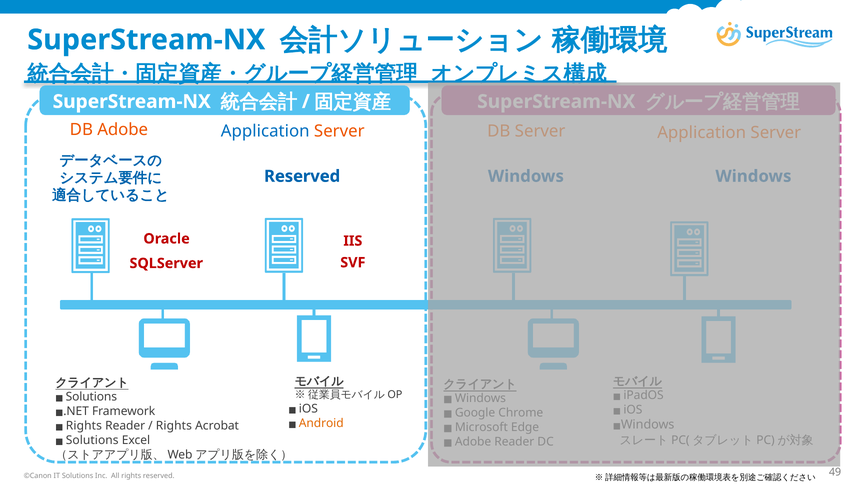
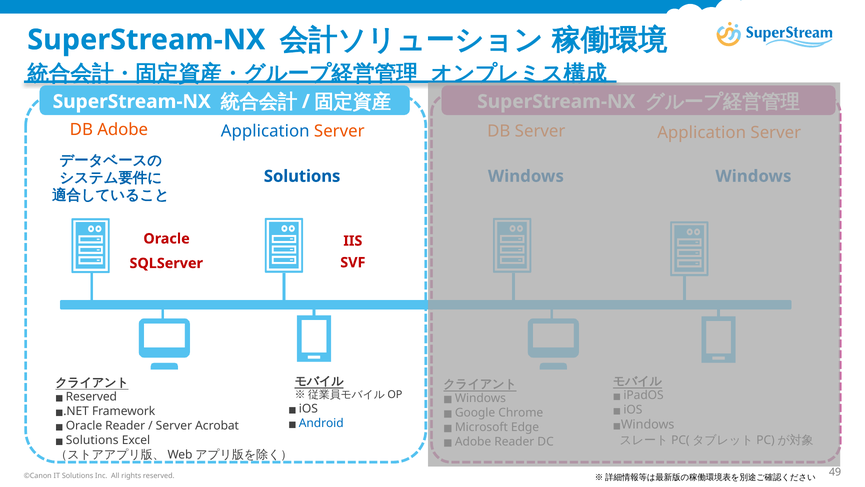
Reserved: Reserved -> Solutions (302, 176)
Solutions: Solutions -> Reserved (91, 397)
Android colour: orange -> blue (321, 423)
Rights: Rights -> Oracle (84, 425)
Rights: Rights -> Server (174, 425)
